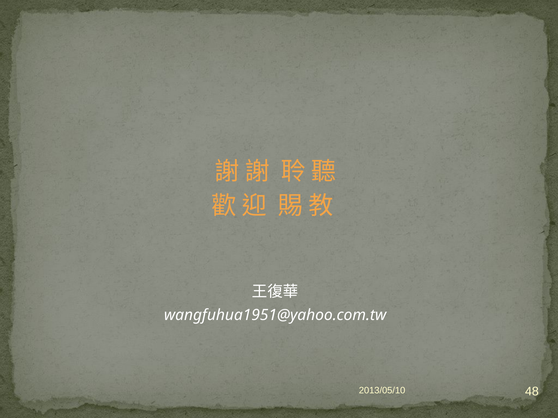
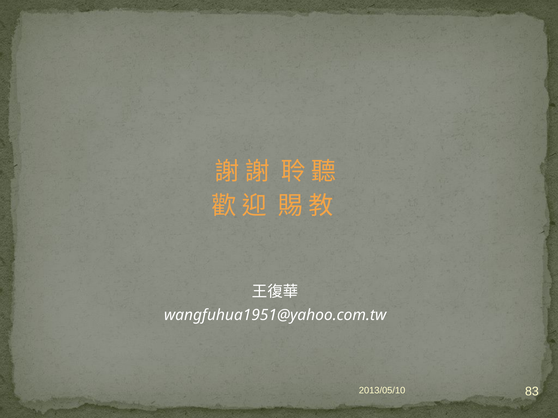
48: 48 -> 83 (532, 392)
